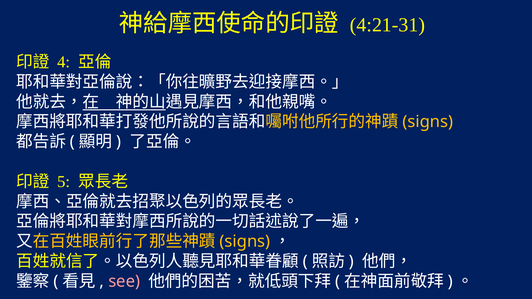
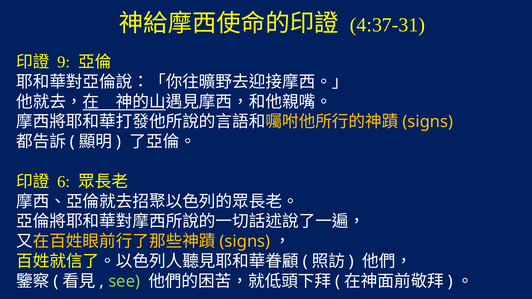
4:21-31: 4:21-31 -> 4:37-31 (388, 25)
4: 4 -> 9 (64, 62)
5: 5 -> 6 (64, 182)
see colour: pink -> light green (124, 282)
